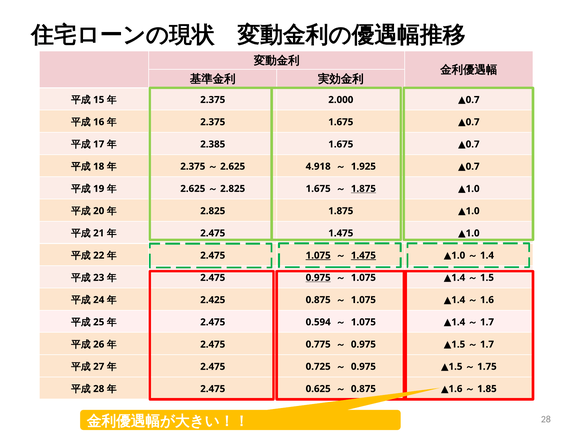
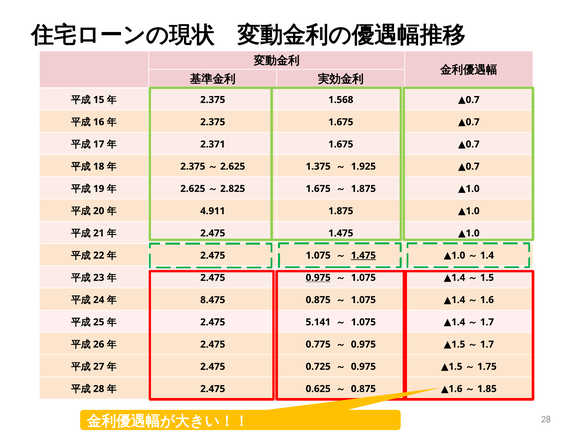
2.000: 2.000 -> 1.568 (341, 100)
2.385: 2.385 -> 2.371 (213, 144)
4.918: 4.918 -> 1.375 (318, 167)
1.875 underline: present -> none (363, 189)
2.825: 2.825 -> 4.911 (213, 211)
1.075 underline: present -> none (318, 256)
2.425: 2.425 -> 8.475 (213, 300)
0.594: 0.594 -> 5.141 (318, 322)
